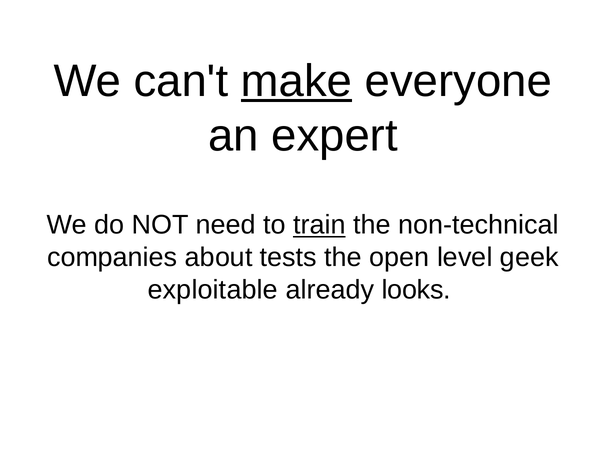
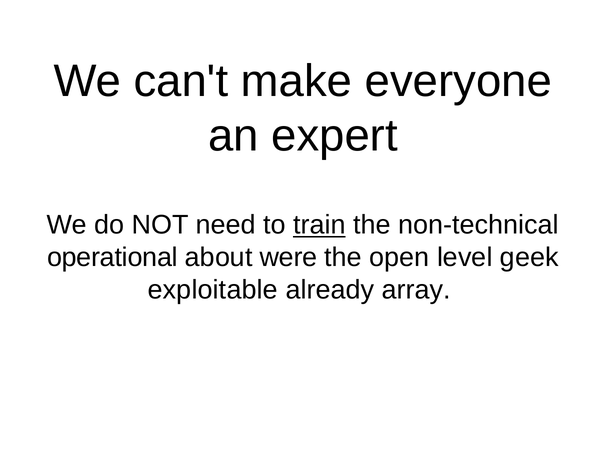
make underline: present -> none (296, 81)
companies: companies -> operational (112, 258)
tests: tests -> were (289, 258)
looks: looks -> array (416, 290)
